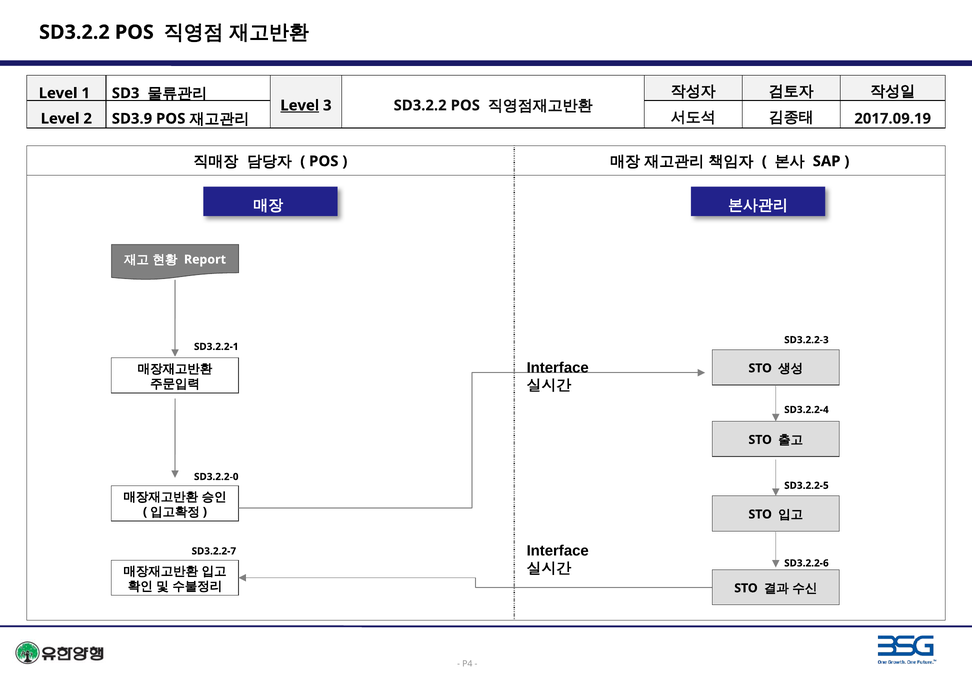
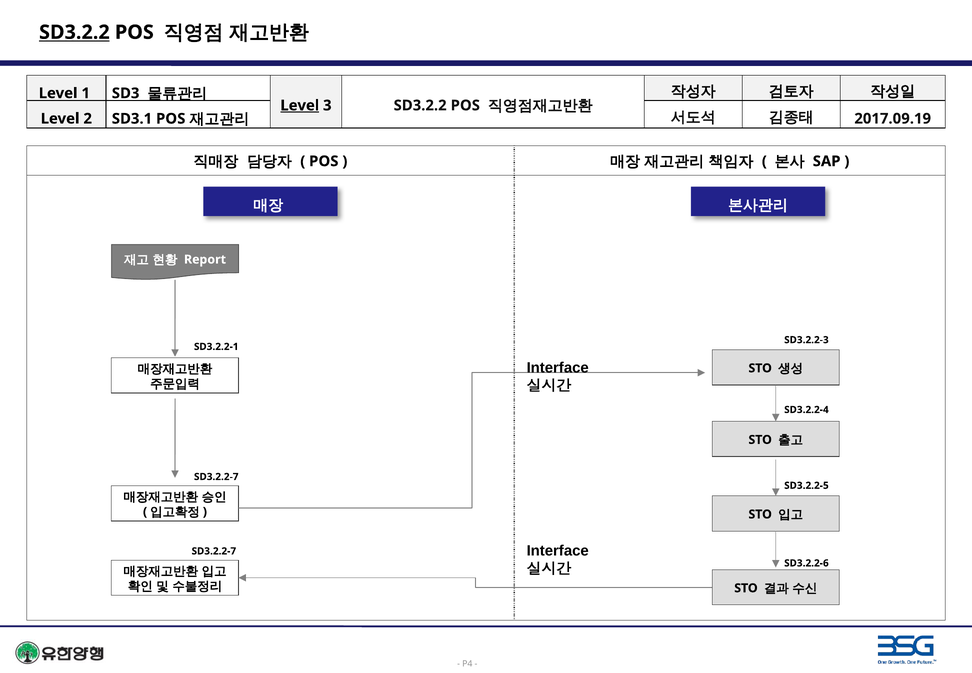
SD3.2.2 underline: none -> present (74, 32)
SD3.9: SD3.9 -> SD3.1 (132, 119)
SD3.2.2-0: SD3.2.2-0 -> SD3.2.2-7 (216, 477)
